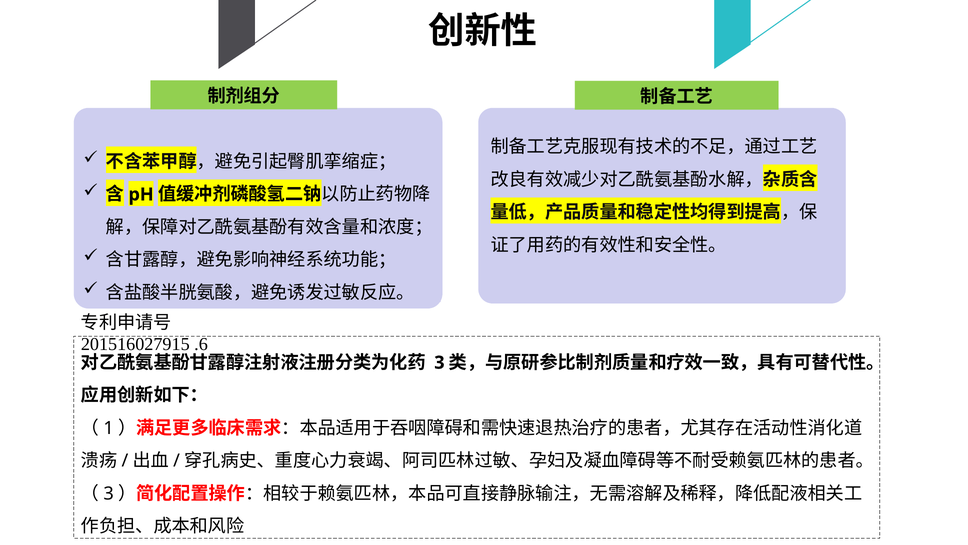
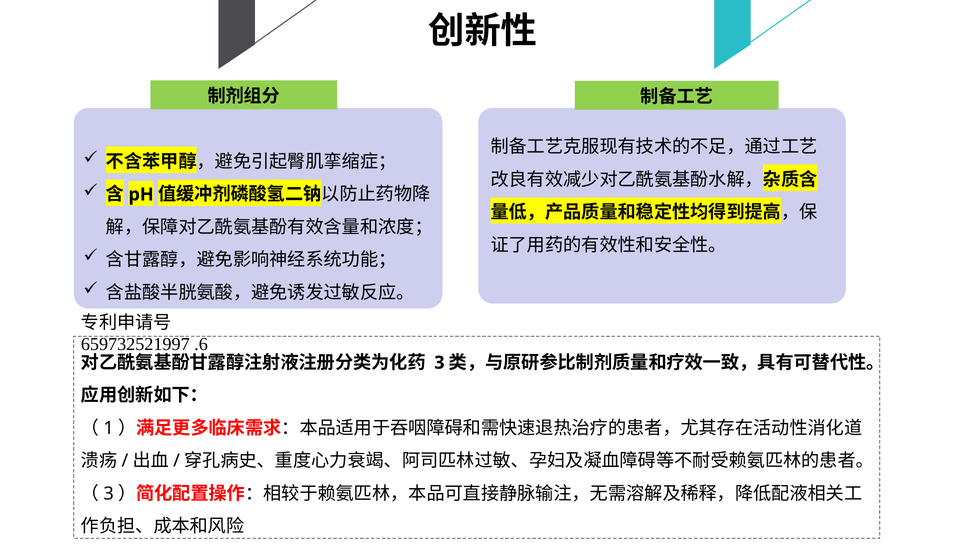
201516027915: 201516027915 -> 659732521997 (135, 344)
